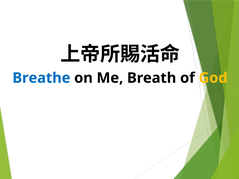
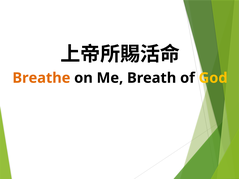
Breathe colour: blue -> orange (41, 78)
